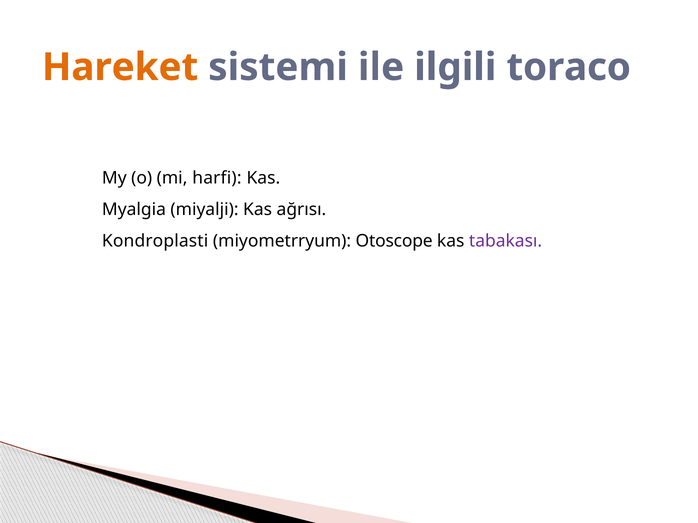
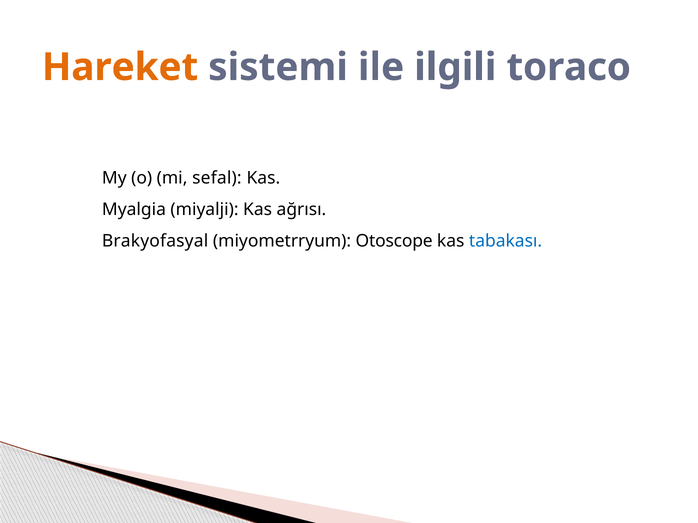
harfi: harfi -> sefal (217, 178)
Kondroplasti: Kondroplasti -> Brakyofasyal (155, 241)
tabakası colour: purple -> blue (506, 241)
